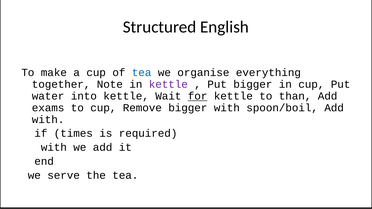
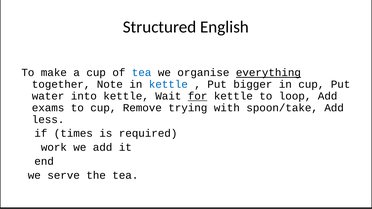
everything underline: none -> present (268, 73)
kettle colour: purple -> blue (168, 84)
than: than -> loop (295, 96)
Remove bigger: bigger -> trying (188, 108)
spoon/boil: spoon/boil -> spoon/take (282, 108)
with: with -> less (48, 120)
with: with -> work (54, 148)
